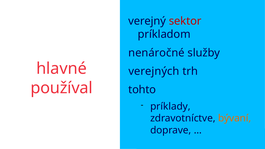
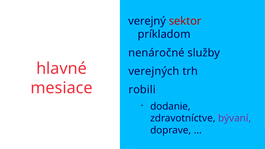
používal: používal -> mesiace (62, 88)
tohto: tohto -> robili (142, 90)
príklady: príklady -> dodanie (170, 106)
bývaní colour: orange -> purple (235, 118)
